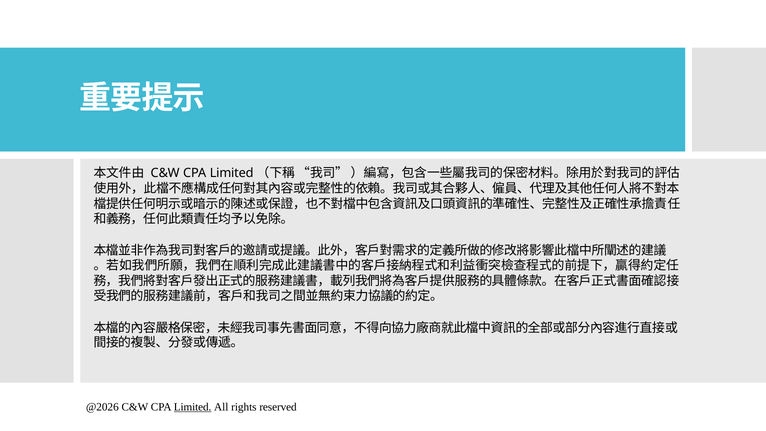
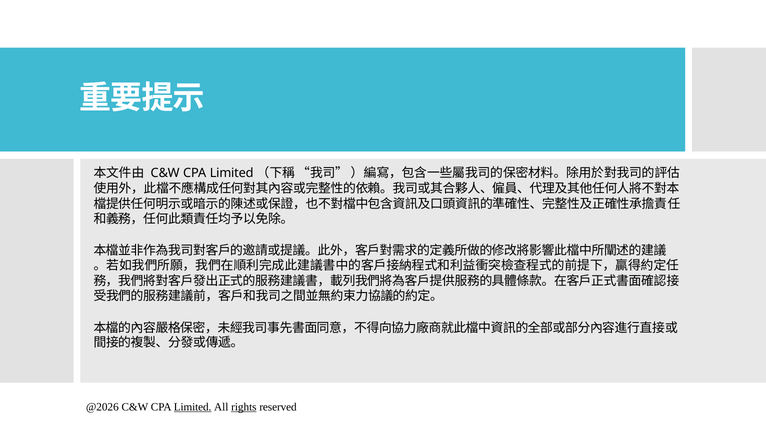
rights underline: none -> present (244, 407)
